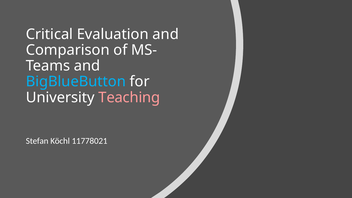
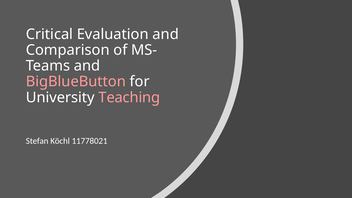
BigBlueButton colour: light blue -> pink (76, 82)
